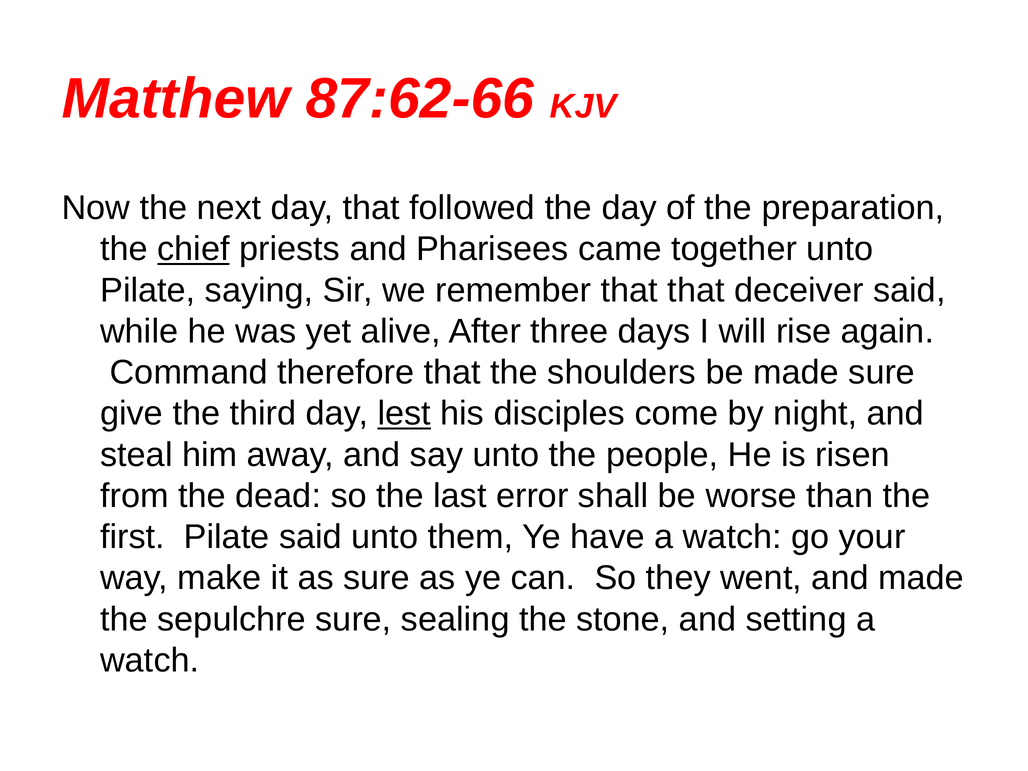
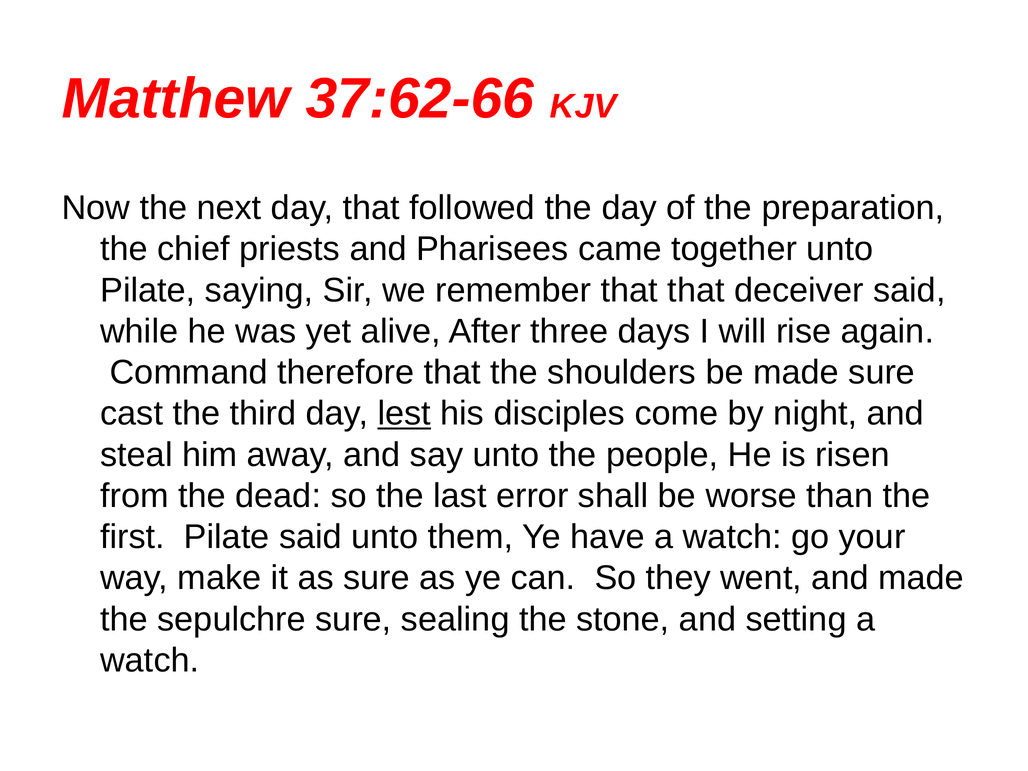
87:62-66: 87:62-66 -> 37:62-66 (420, 99)
chief underline: present -> none (193, 249)
give: give -> cast (132, 414)
